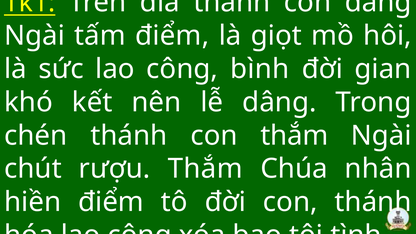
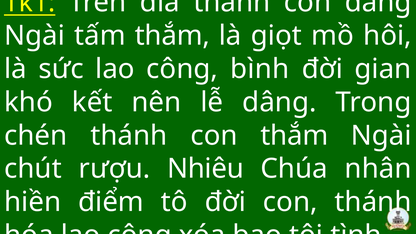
tấm điểm: điểm -> thắm (172, 36)
rượu Thắm: Thắm -> Nhiêu (206, 169)
